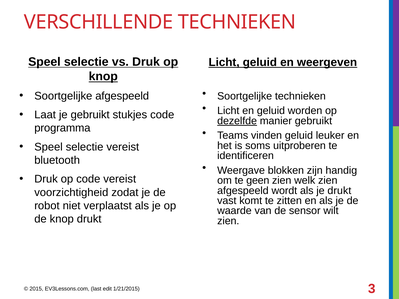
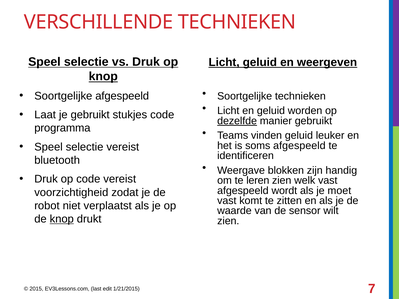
soms uitproberen: uitproberen -> afgespeeld (299, 146)
geen: geen -> leren (258, 181)
welk zien: zien -> vast (328, 181)
je drukt: drukt -> moet (339, 191)
knop underline: none -> present (62, 219)
3: 3 -> 7 (372, 289)
